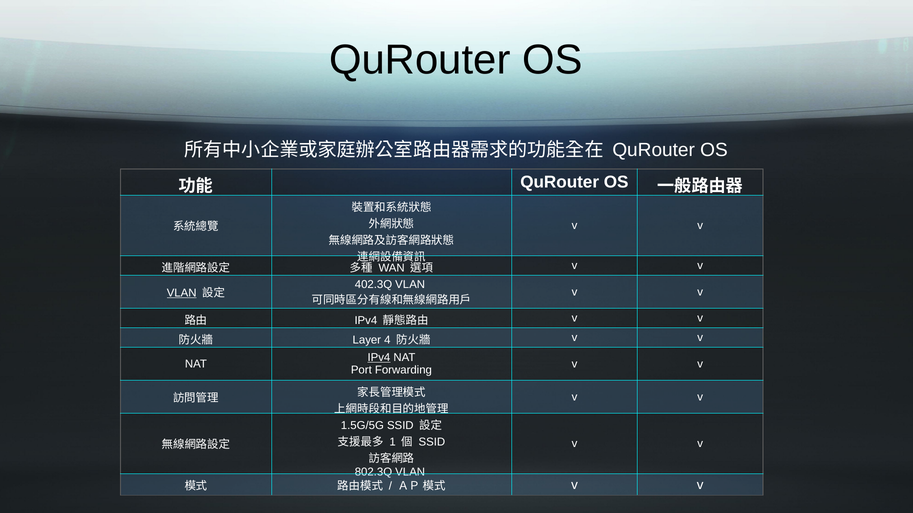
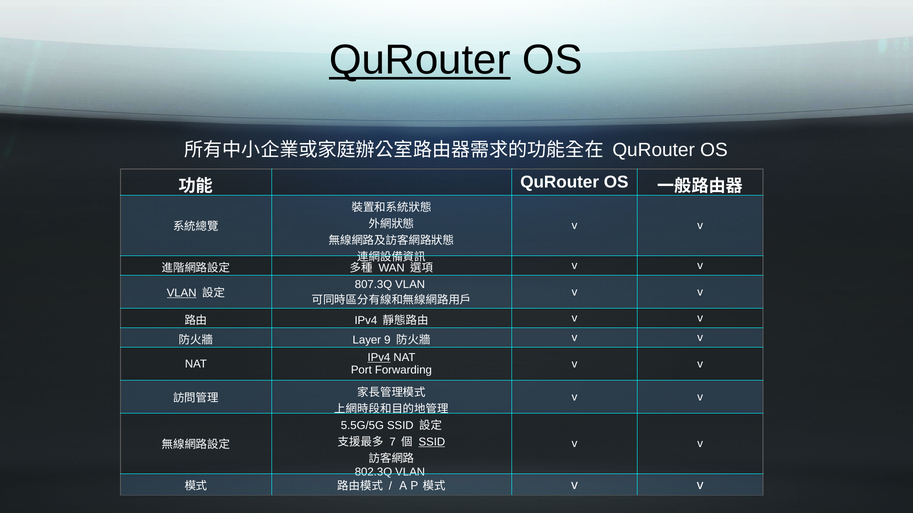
QuRouter underline: none -> present (420, 60)
402.3Q: 402.3Q -> 807.3Q (373, 285)
4: 4 -> 9 (387, 340)
1.5G/5G: 1.5G/5G -> 5.5G/5G (362, 426)
1: 1 -> 7 (393, 442)
SSID underline: none -> present (432, 442)
